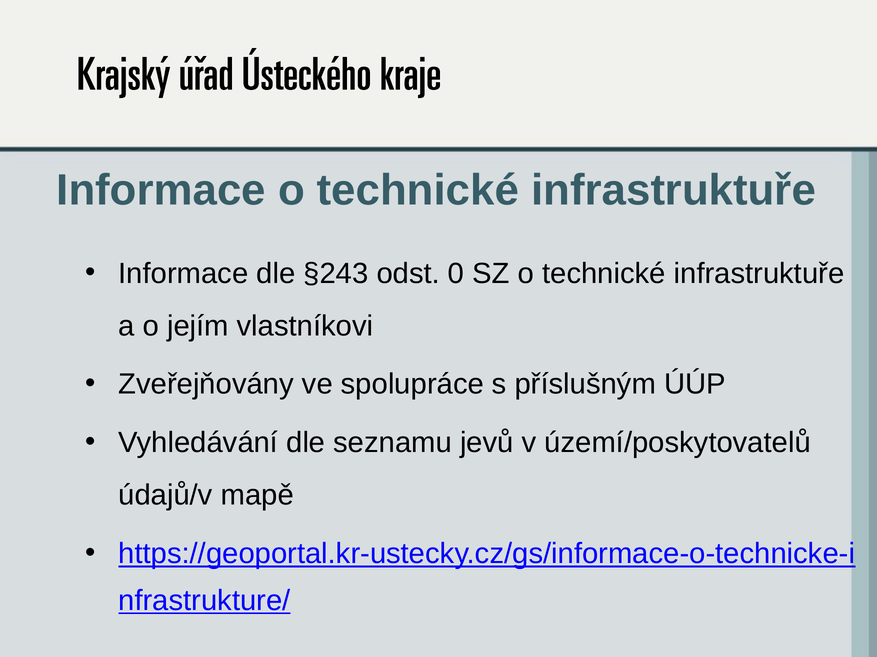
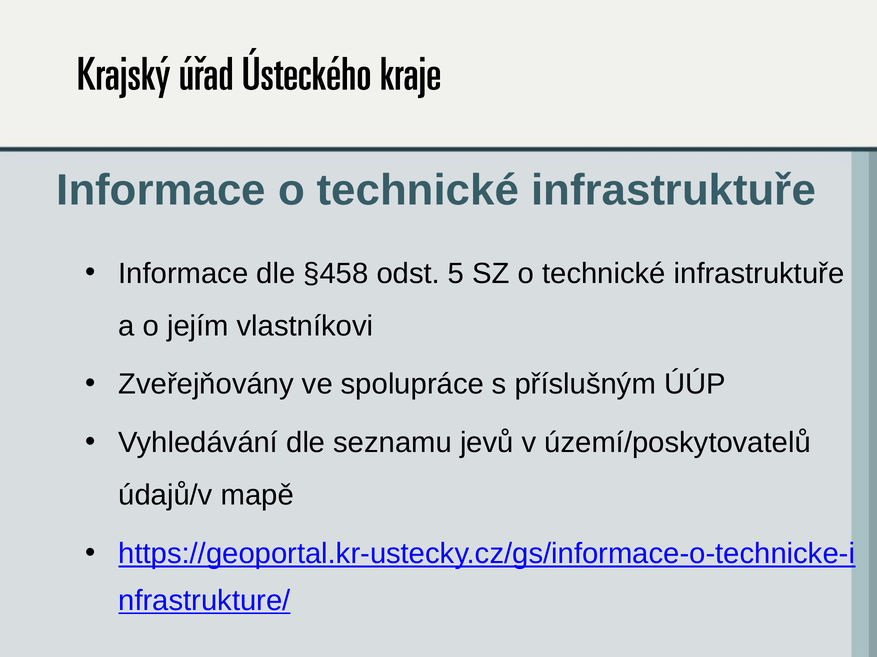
§243: §243 -> §458 (336, 274)
0: 0 -> 5 (456, 274)
